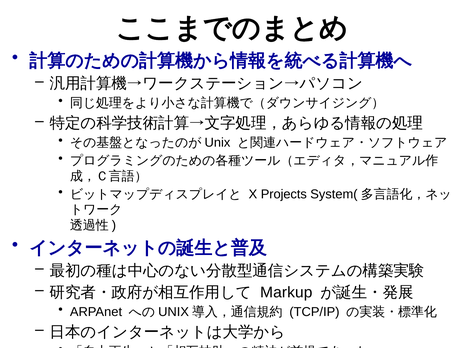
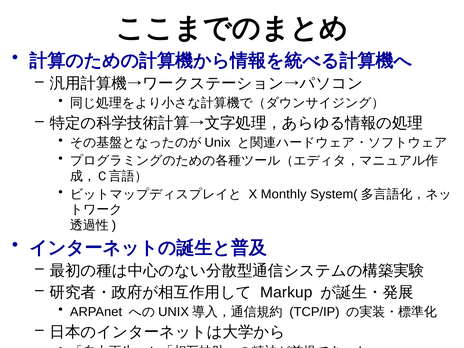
Projects: Projects -> Monthly (284, 194)
